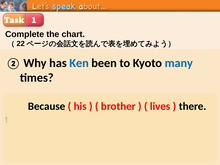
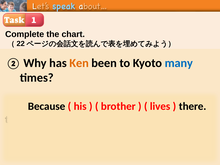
Ken colour: blue -> orange (79, 63)
